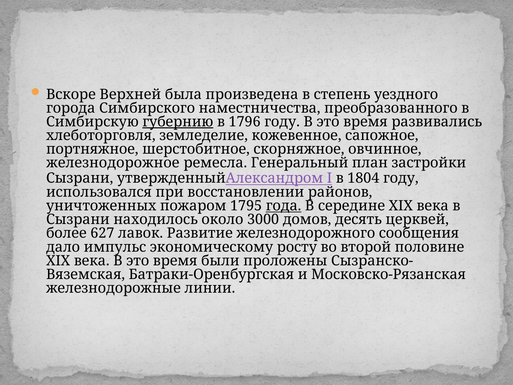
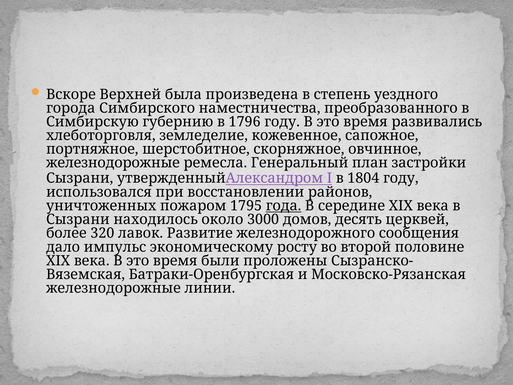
губернию underline: present -> none (178, 122)
железнодорожное: железнодорожное -> железнодорожные (113, 163)
627: 627 -> 320 (102, 233)
